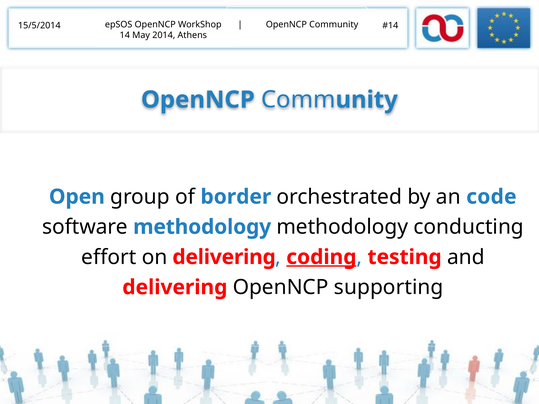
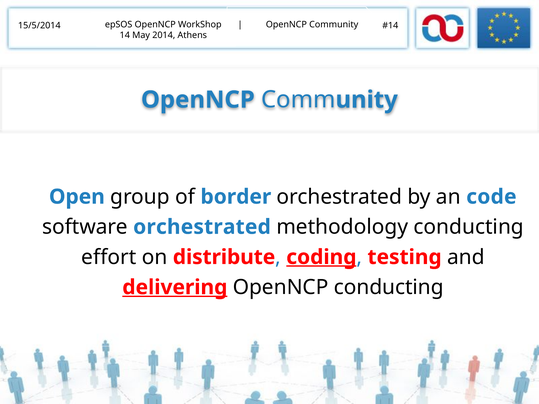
software methodology: methodology -> orchestrated (202, 227)
on delivering: delivering -> distribute (224, 257)
delivering underline: none -> present (175, 287)
OpenNCP supporting: supporting -> conducting (389, 287)
